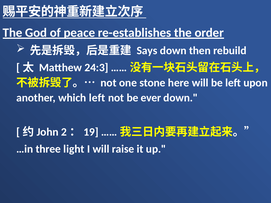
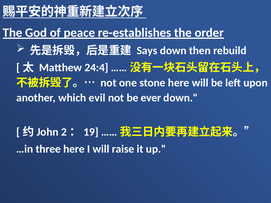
24:3: 24:3 -> 24:4 (96, 68)
which left: left -> evil (97, 98)
three light: light -> here (74, 149)
